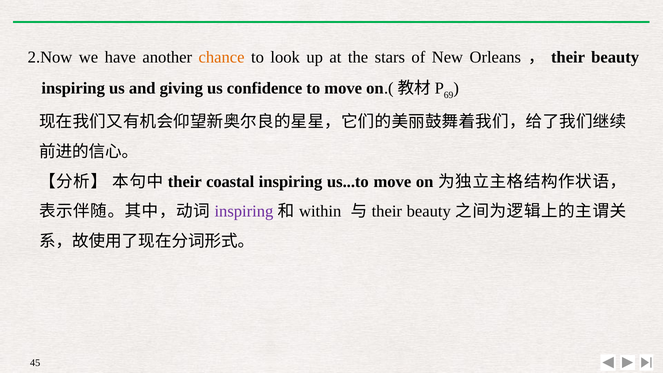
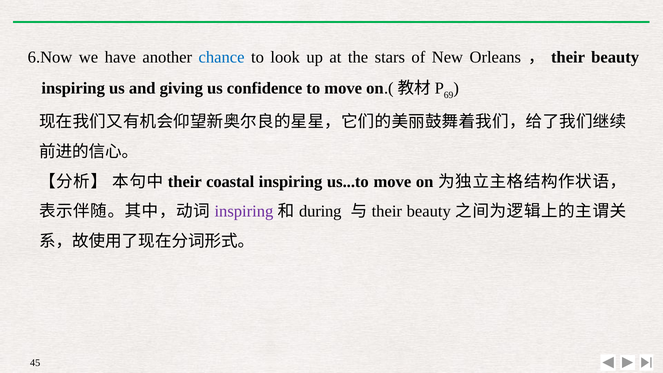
2.Now: 2.Now -> 6.Now (50, 57)
chance colour: orange -> blue (222, 57)
within: within -> during (320, 211)
